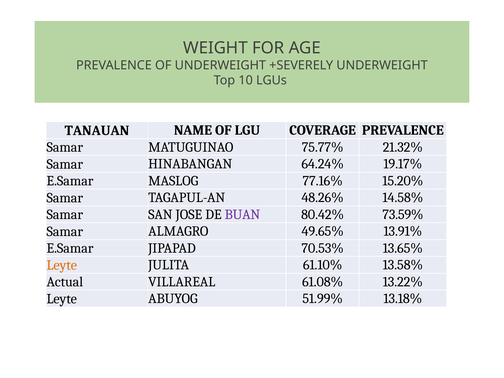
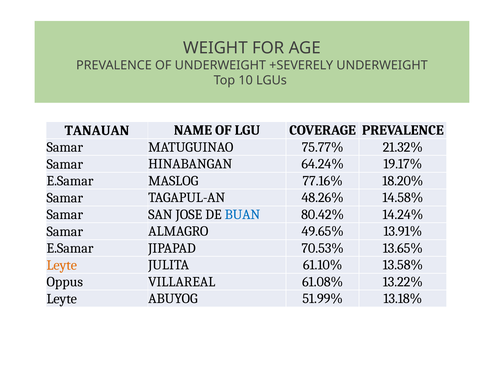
15.20%: 15.20% -> 18.20% (403, 181)
BUAN colour: purple -> blue (242, 214)
73.59%: 73.59% -> 14.24% (403, 214)
Actual: Actual -> Oppus (65, 282)
